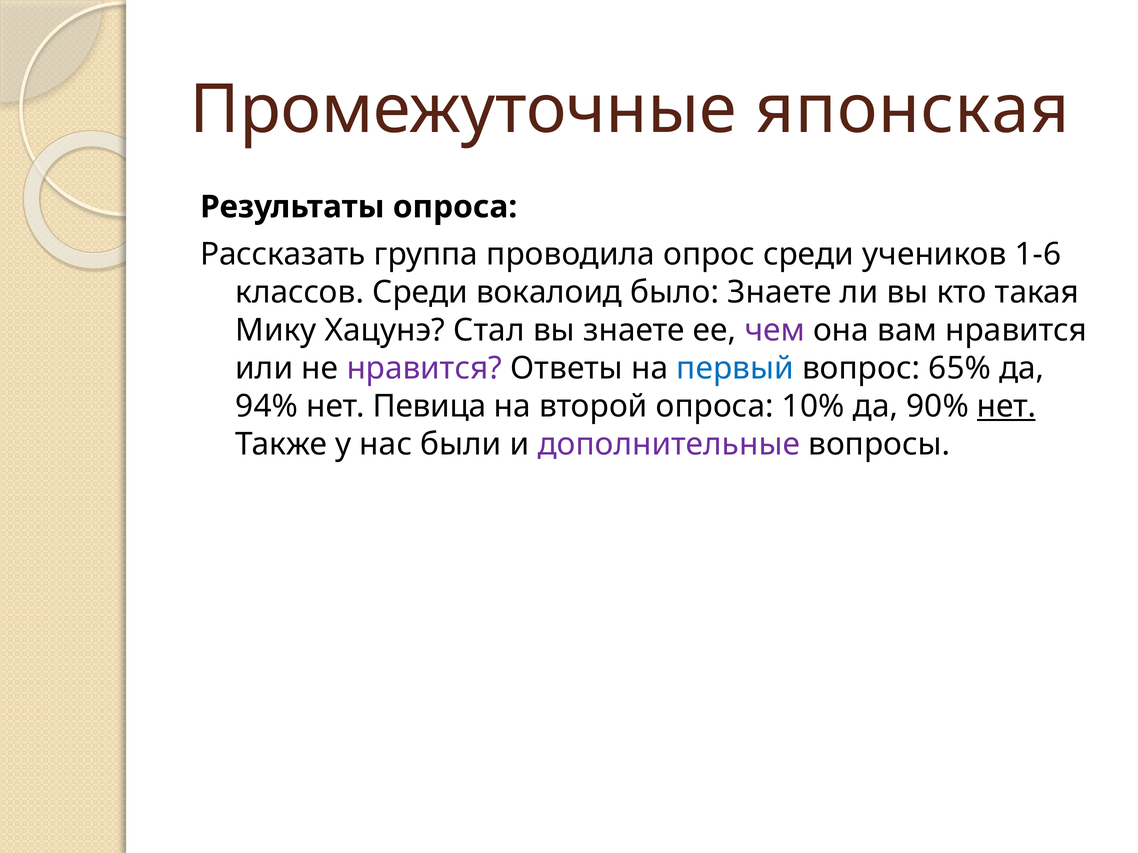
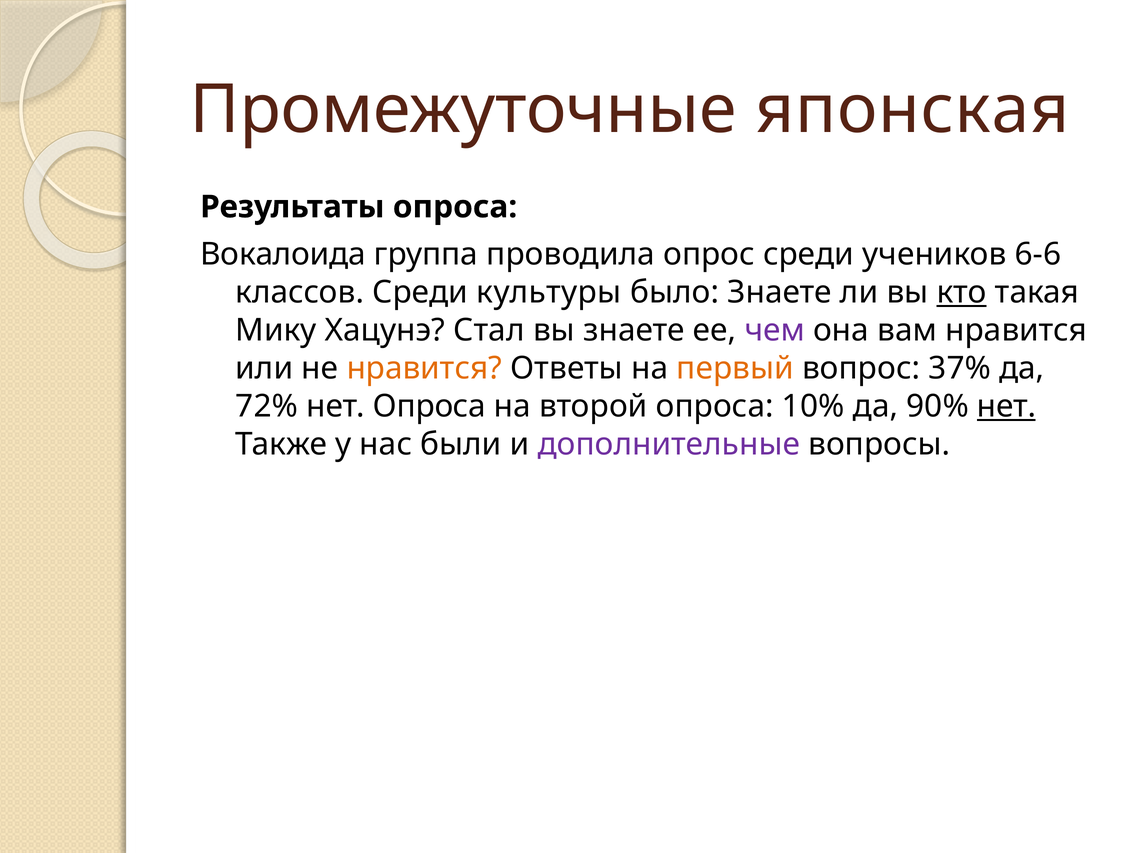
Рассказать: Рассказать -> Вокалоида (283, 255)
1-6: 1-6 -> 6-6 (1038, 255)
вокалоид: вокалоид -> культуры (549, 293)
кто underline: none -> present (962, 293)
нравится colour: purple -> orange (424, 369)
первый colour: blue -> orange (735, 369)
65%: 65% -> 37% (960, 369)
94%: 94% -> 72% (267, 406)
нет Певица: Певица -> Опроса (429, 406)
